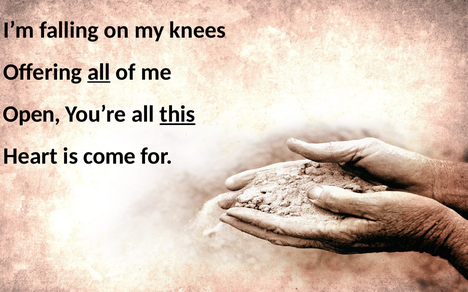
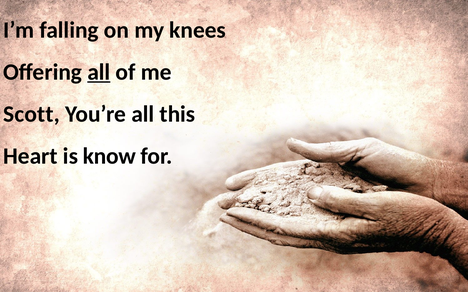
Open: Open -> Scott (31, 114)
this underline: present -> none (177, 114)
come: come -> know (109, 156)
